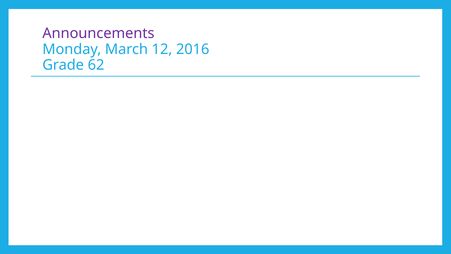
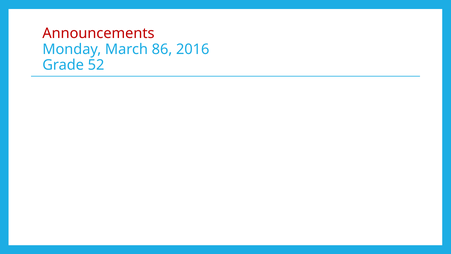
Announcements colour: purple -> red (98, 33)
12: 12 -> 86 (162, 49)
62: 62 -> 52 (96, 65)
